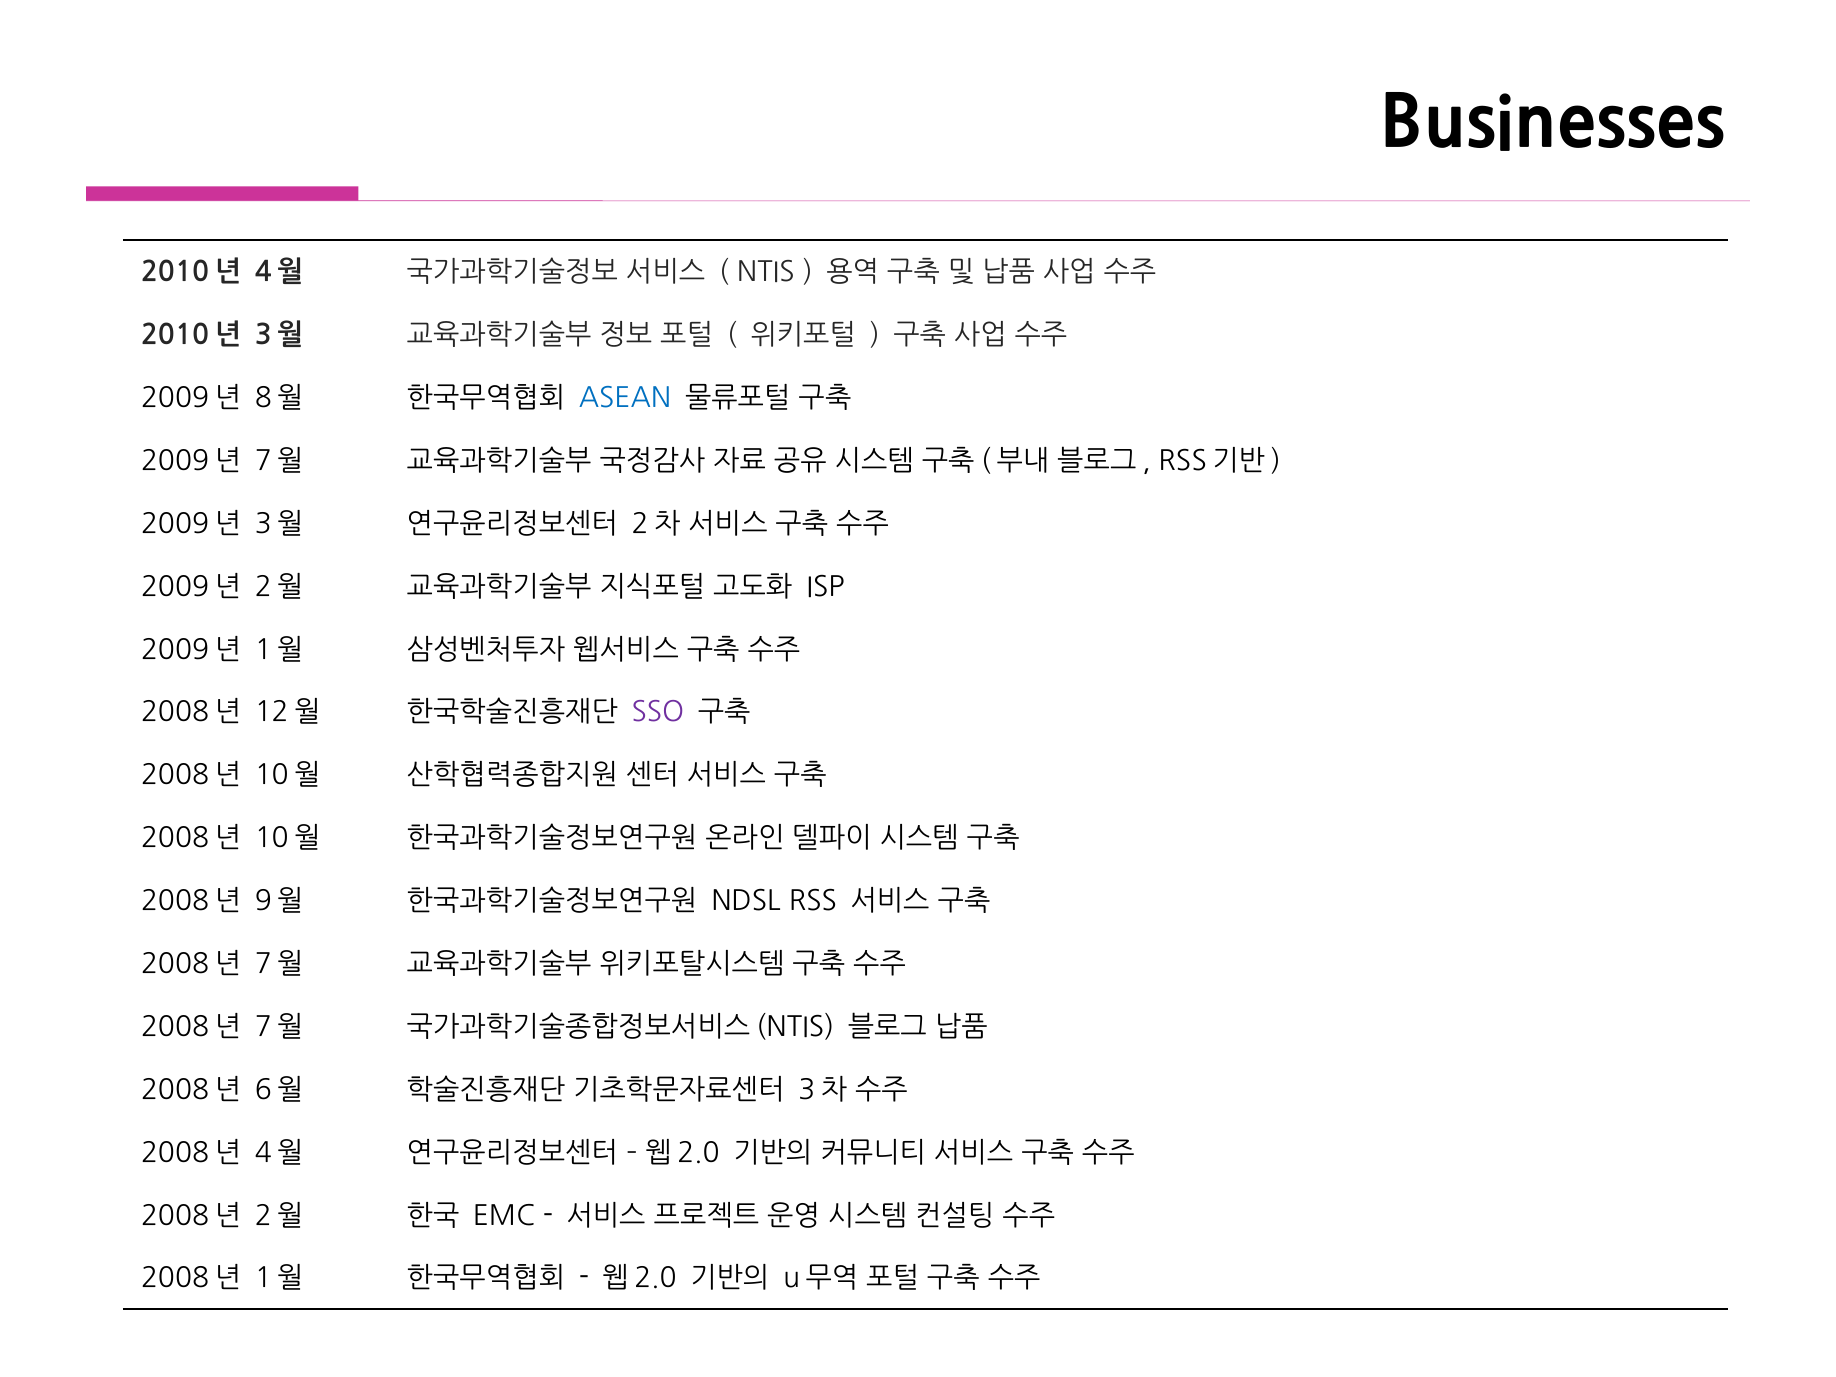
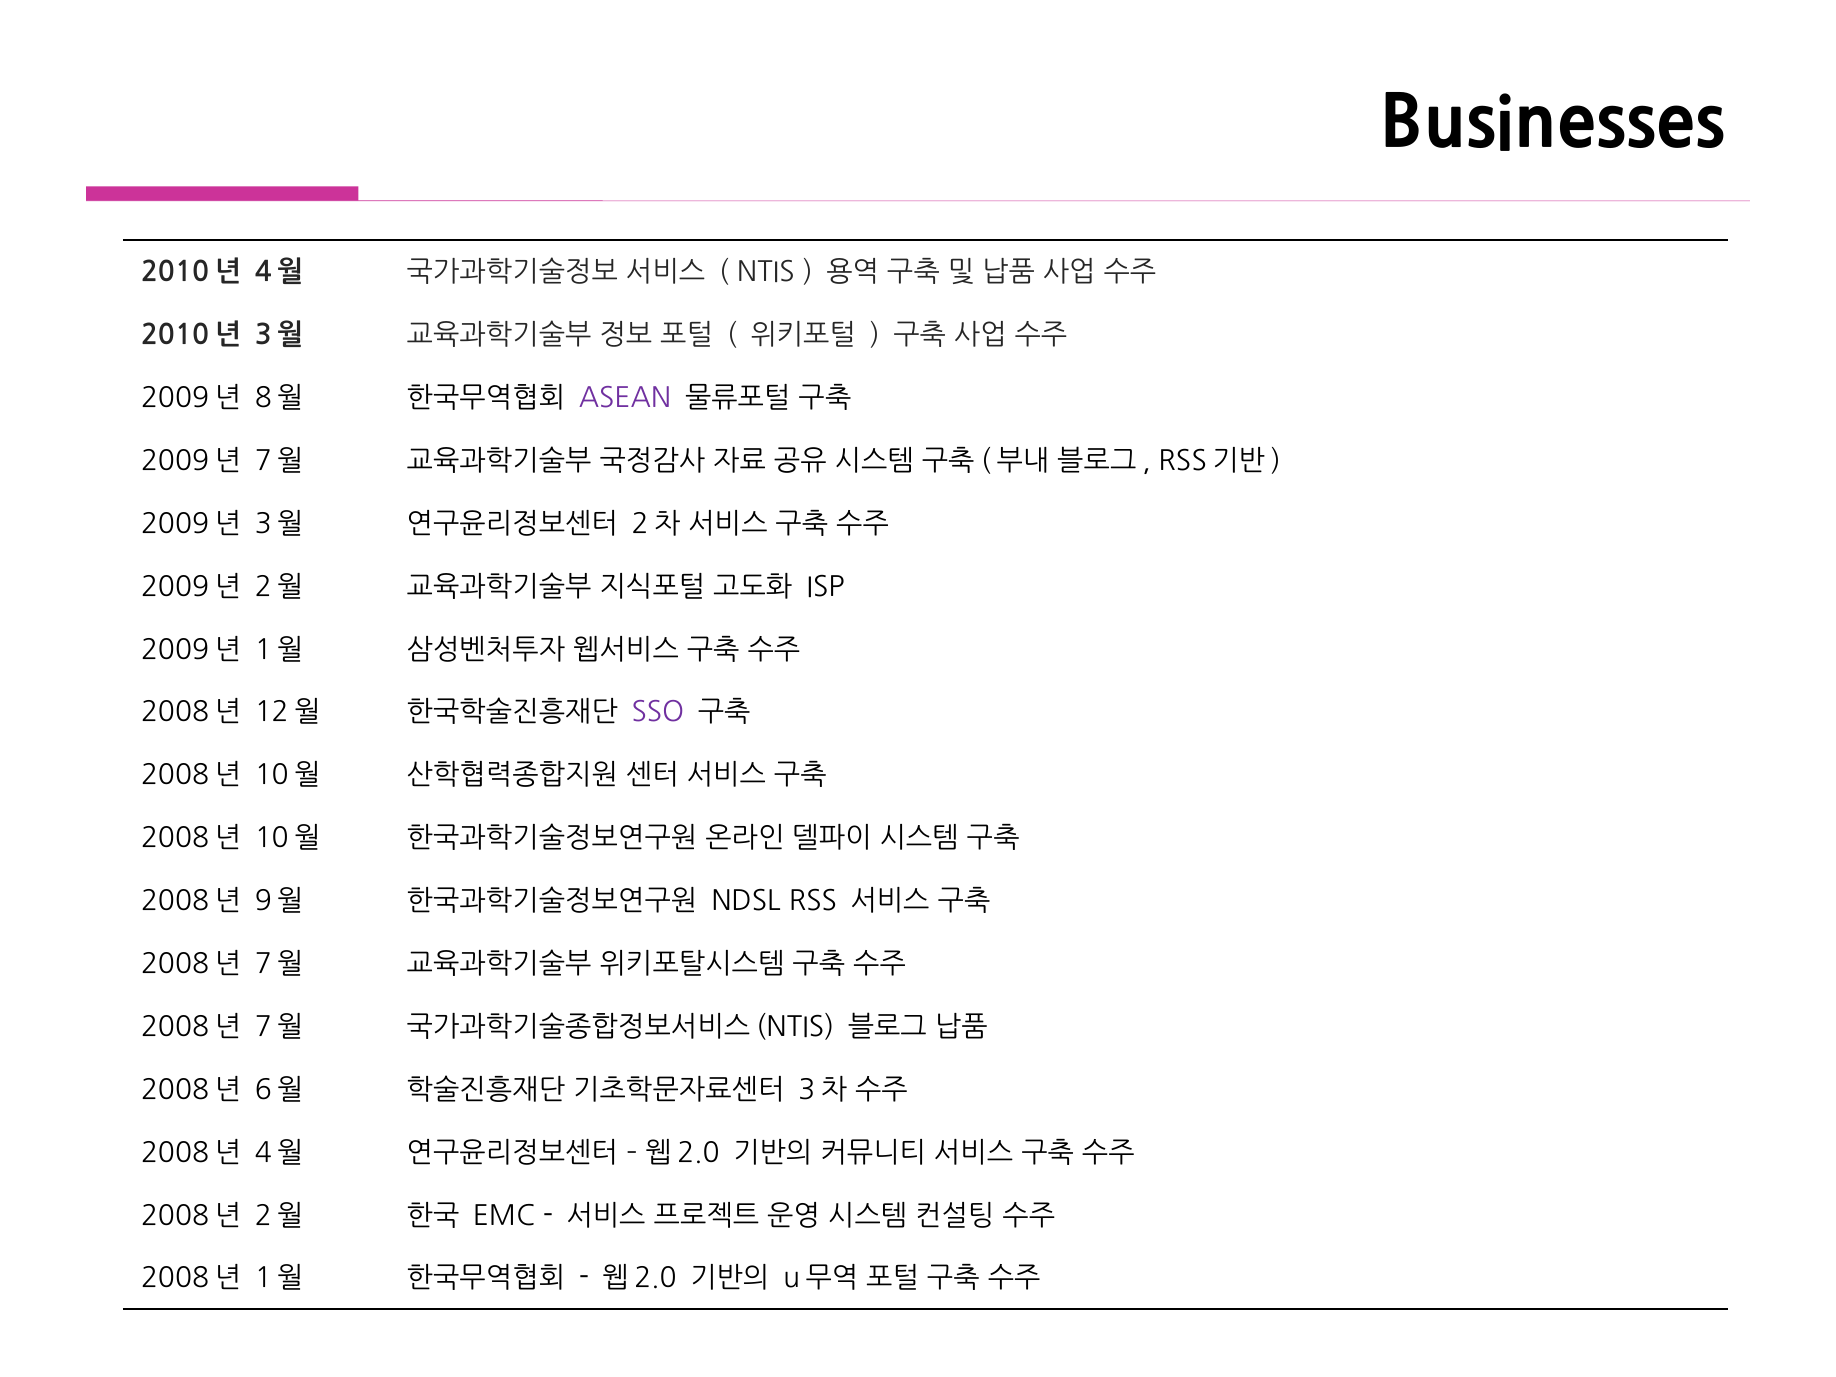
ASEAN colour: blue -> purple (625, 398)
